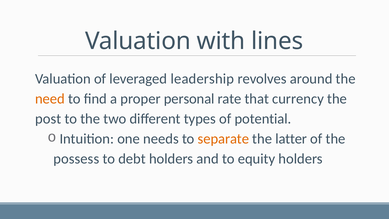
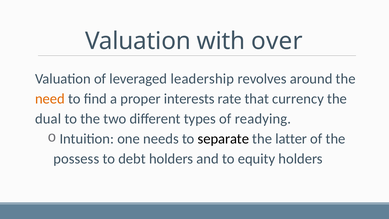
lines: lines -> over (277, 41)
personal: personal -> interests (189, 99)
post: post -> dual (48, 119)
potential: potential -> readying (263, 119)
separate colour: orange -> black (223, 139)
